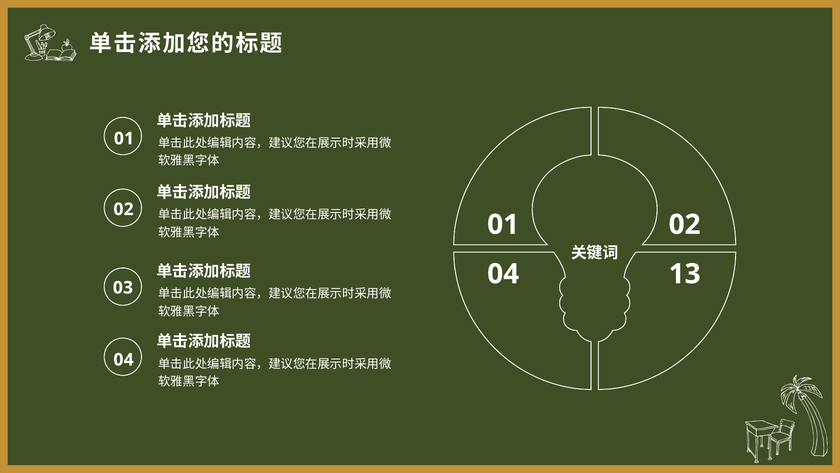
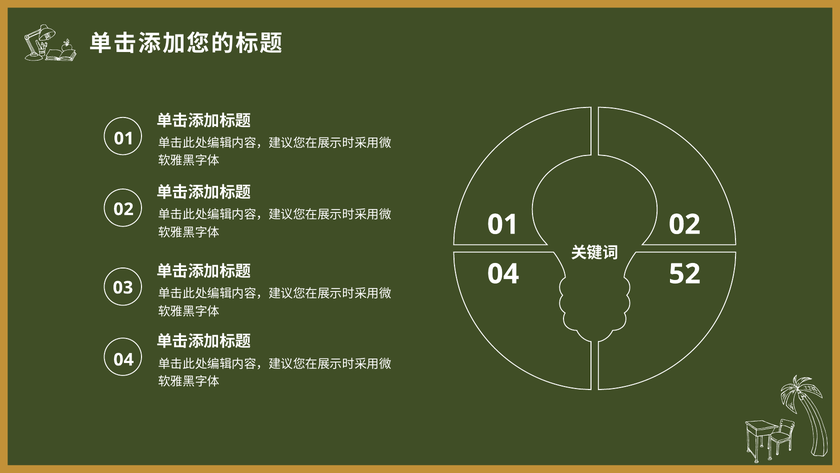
13: 13 -> 52 (685, 274)
